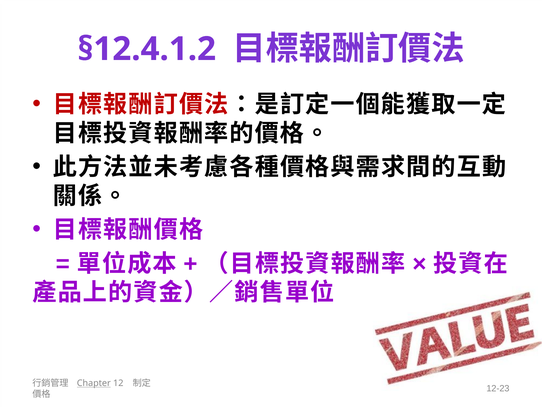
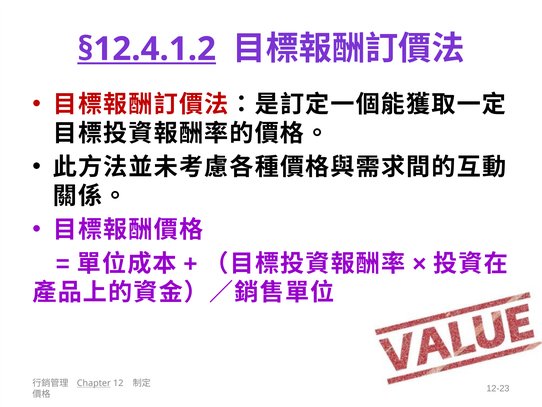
§12.4.1.2 underline: none -> present (147, 49)
